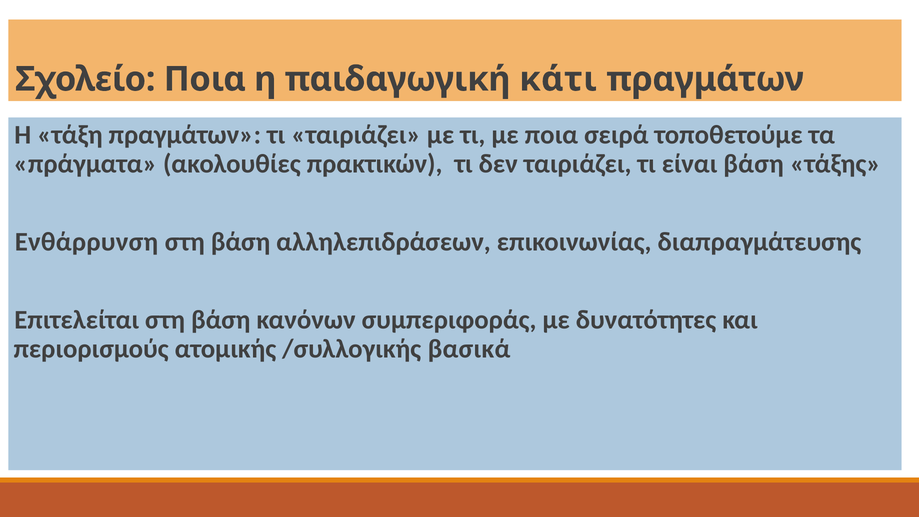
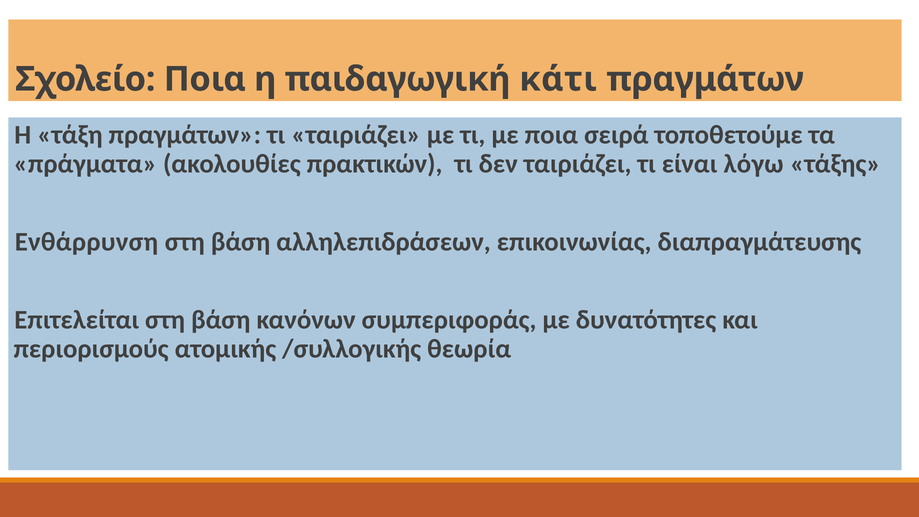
είναι βάση: βάση -> λόγω (754, 164)
βασικά: βασικά -> θεωρία (469, 349)
